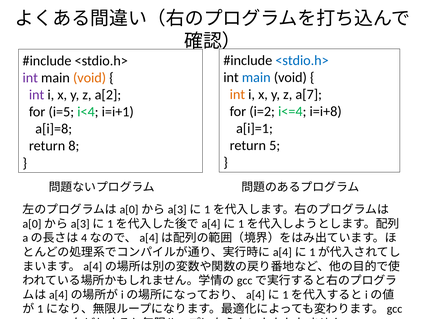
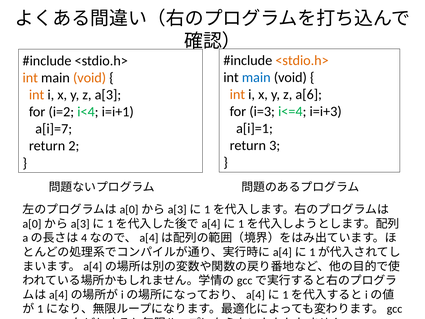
<stdio.h> colour: blue -> orange (302, 60)
int colour: purple -> orange (30, 78)
a[7: a[7 -> a[6 (309, 94)
int colour: purple -> orange (37, 95)
a[2: a[2 -> a[3 (108, 95)
i=2: i=2 -> i=3 (262, 111)
i=i+8: i=i+8 -> i=i+3 (326, 111)
i=5: i=5 -> i=2 (61, 112)
a[i]=8: a[i]=8 -> a[i]=7 (54, 129)
5: 5 -> 3 (275, 145)
8: 8 -> 2 (74, 146)
